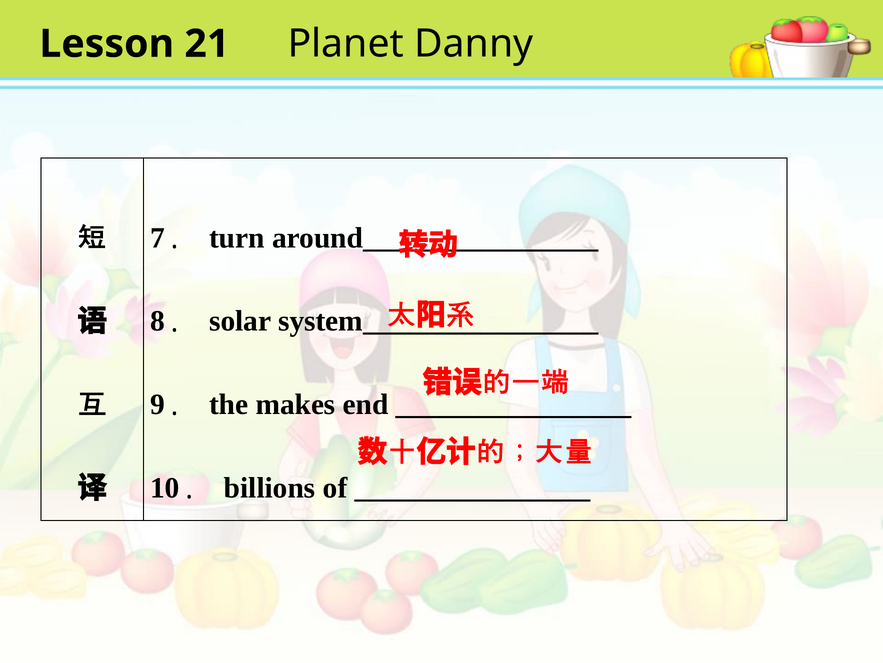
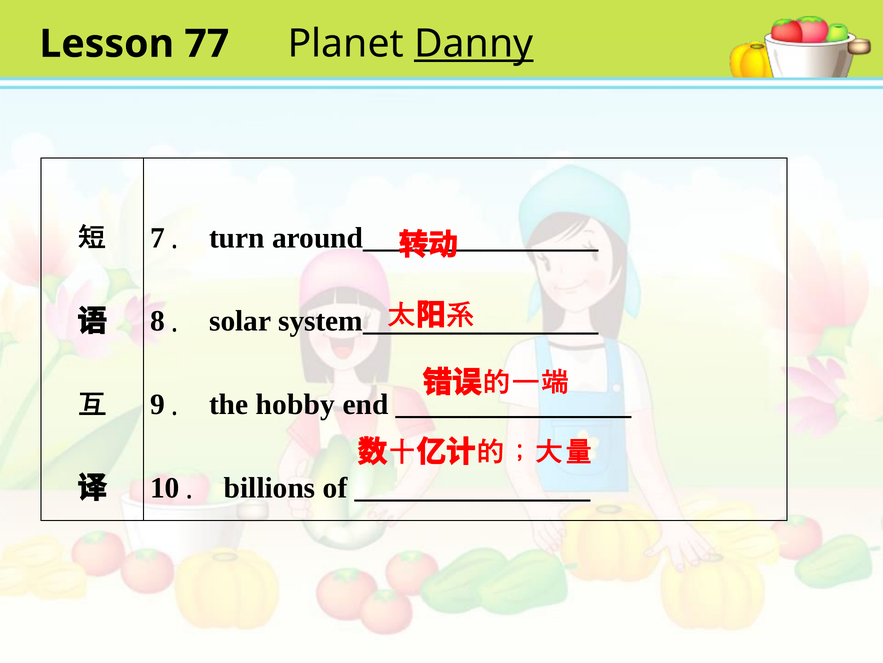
21: 21 -> 77 (207, 44)
Danny underline: none -> present (474, 44)
makes: makes -> hobby (295, 404)
